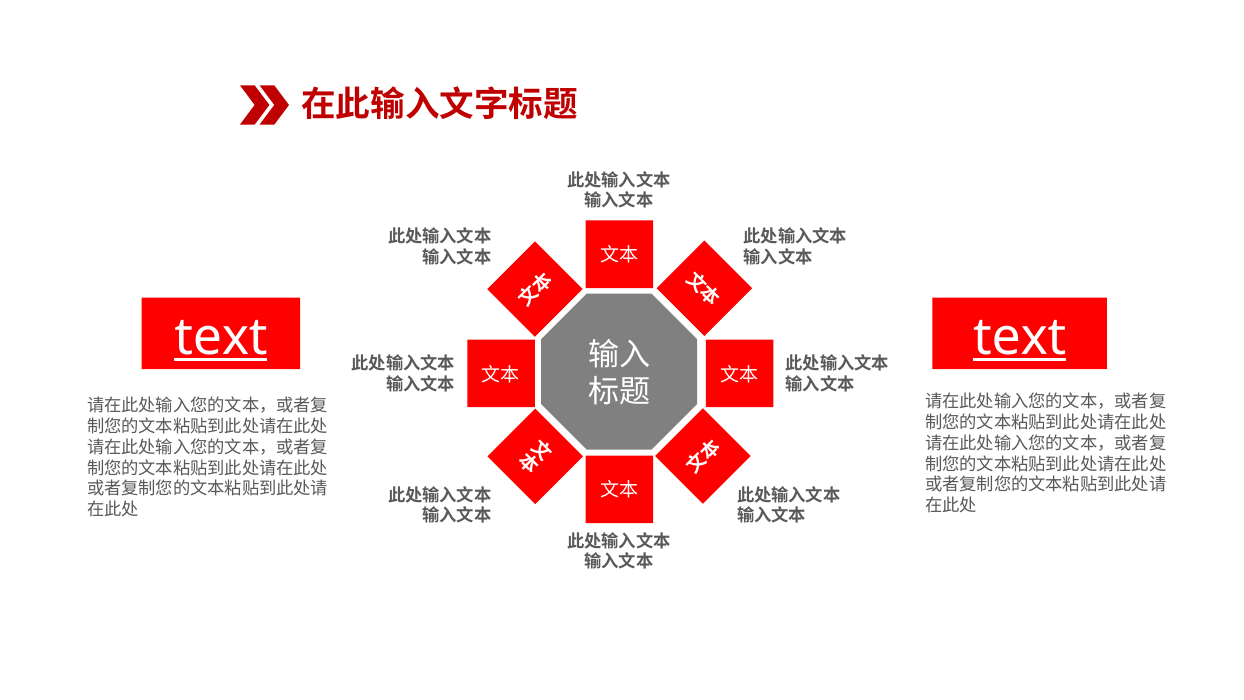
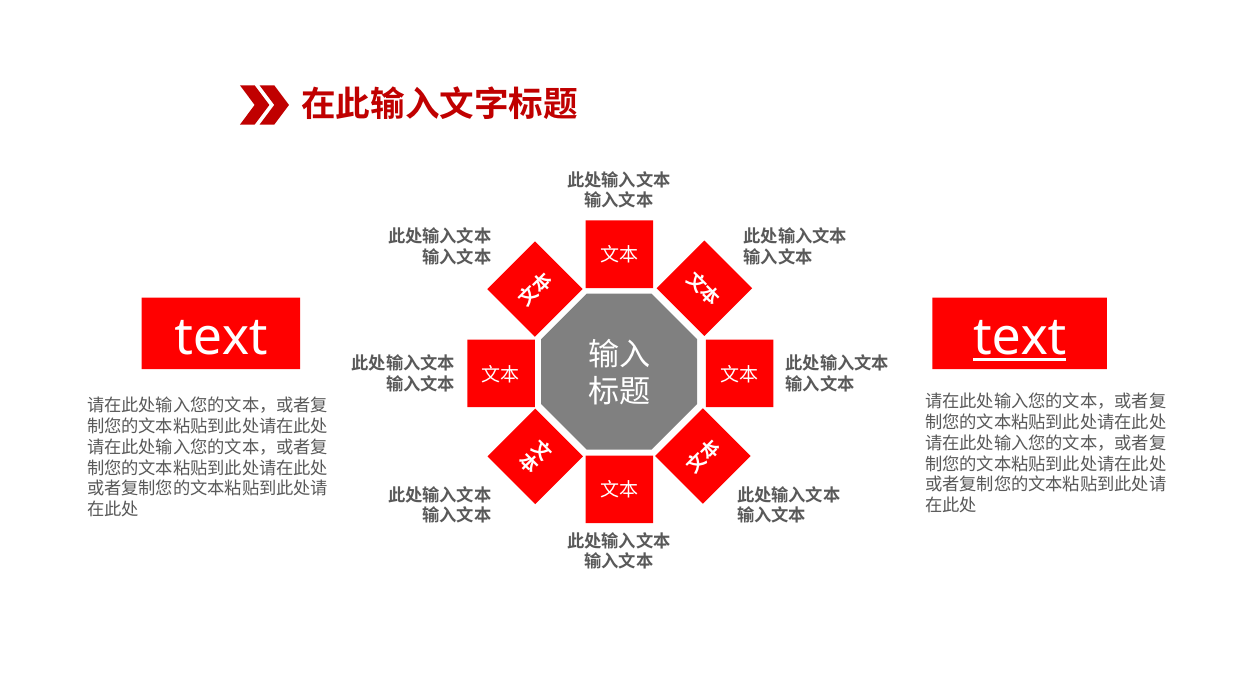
text underline: present -> none (221, 337)
